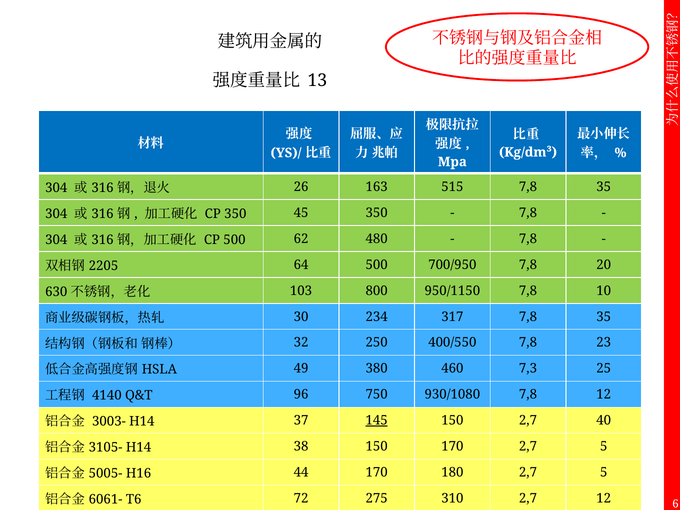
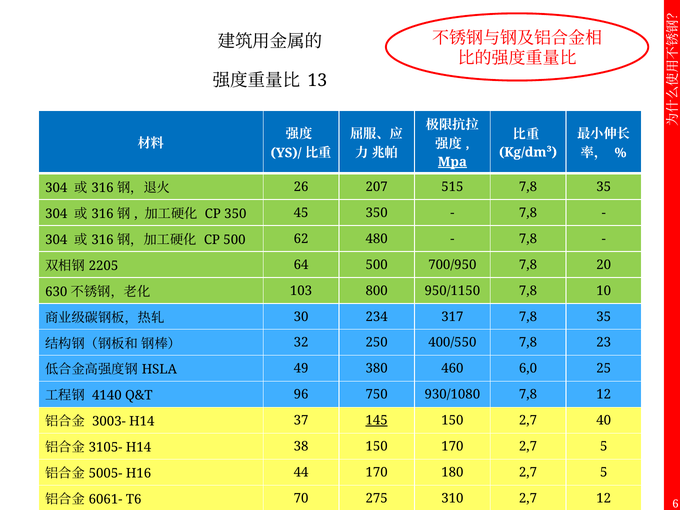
Mpa underline: none -> present (452, 162)
163: 163 -> 207 (377, 187)
7,3: 7,3 -> 6,0 (528, 368)
72: 72 -> 70 (301, 498)
